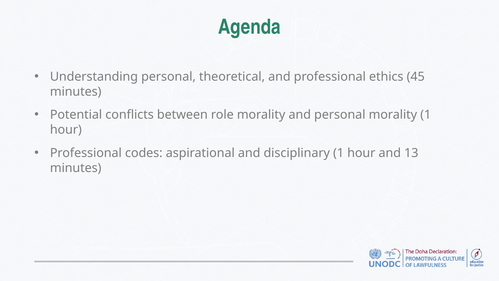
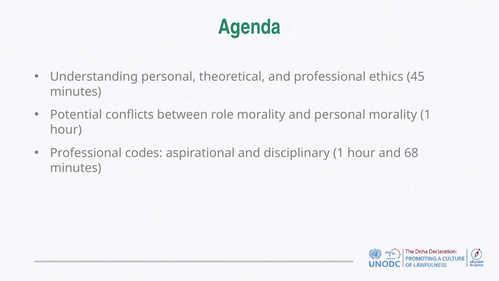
13: 13 -> 68 (411, 153)
